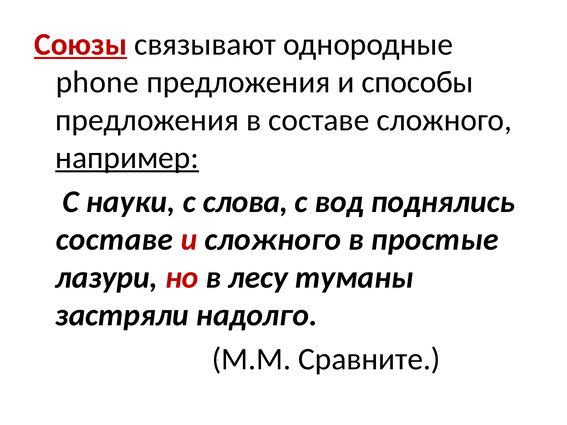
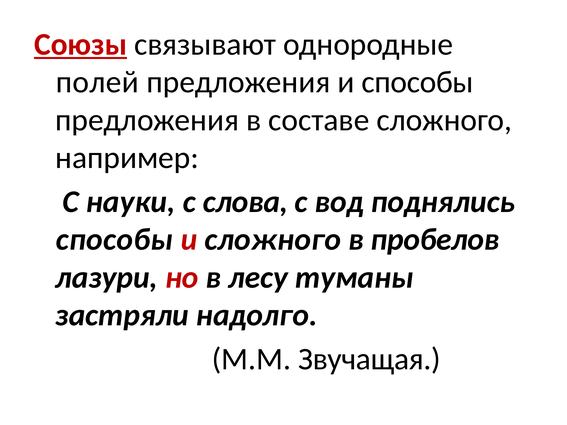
phone: phone -> полей (97, 82)
например underline: present -> none (127, 158)
составе: составе -> способы (114, 240)
простые: простые -> пробелов (435, 240)
Сравните: Сравните -> Звучащая (369, 359)
